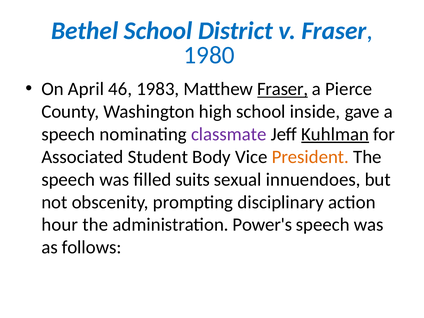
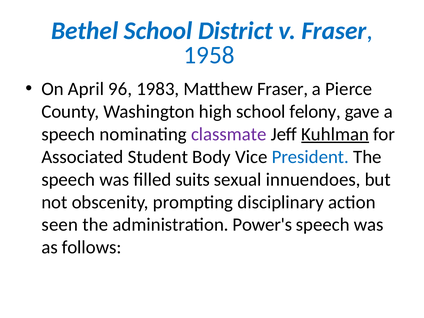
1980: 1980 -> 1958 (209, 55)
46: 46 -> 96 (120, 89)
Fraser underline: present -> none (283, 89)
inside: inside -> felony (315, 112)
President colour: orange -> blue (310, 157)
hour: hour -> seen (60, 225)
